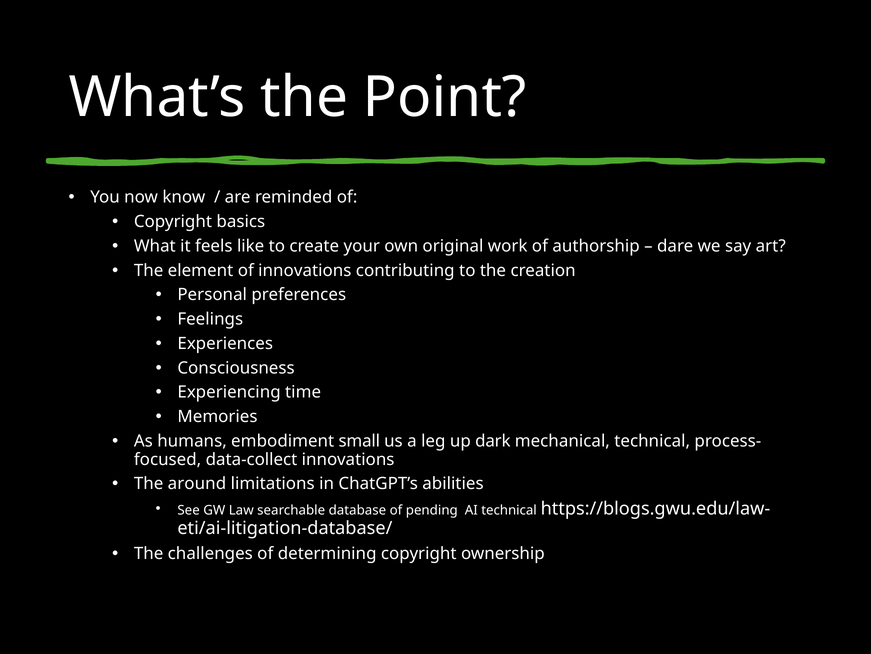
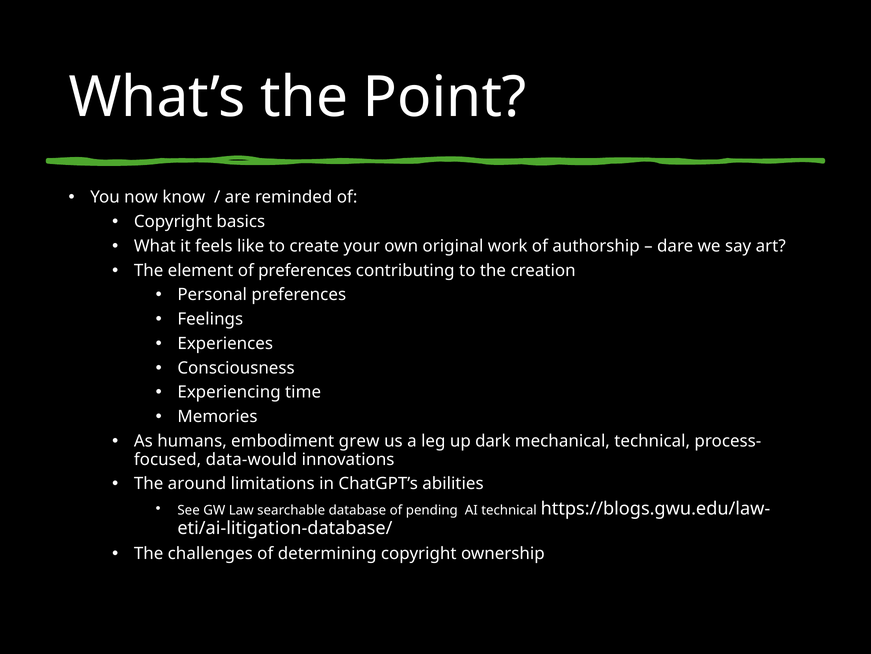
of innovations: innovations -> preferences (305, 270)
small: small -> grew (359, 441)
data-collect: data-collect -> data-would (251, 459)
